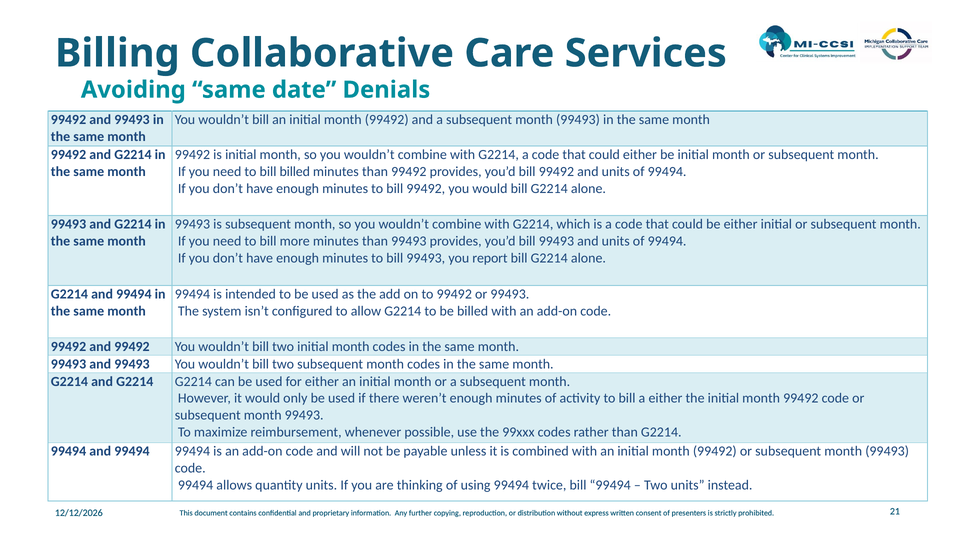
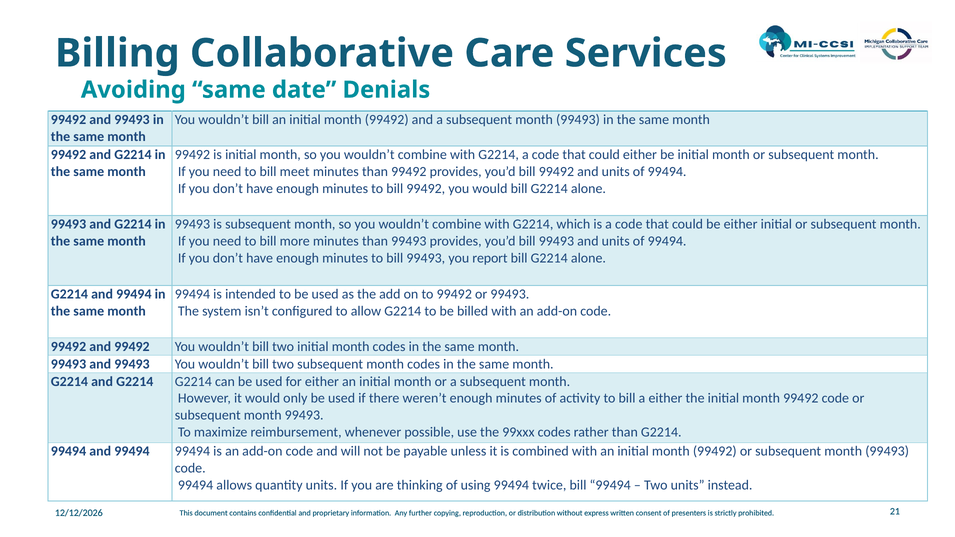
bill billed: billed -> meet (295, 172)
